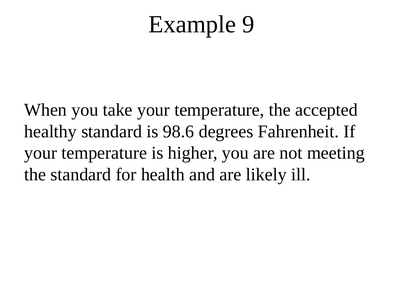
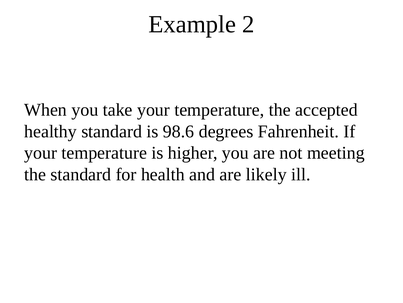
9: 9 -> 2 (248, 24)
